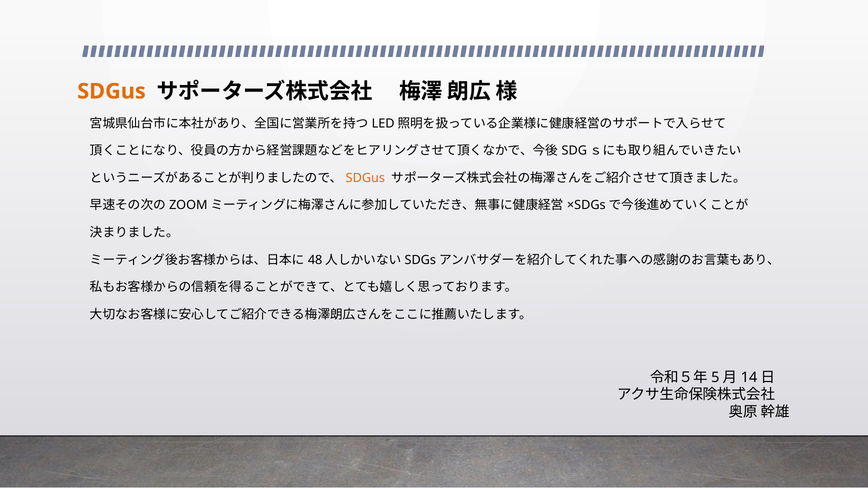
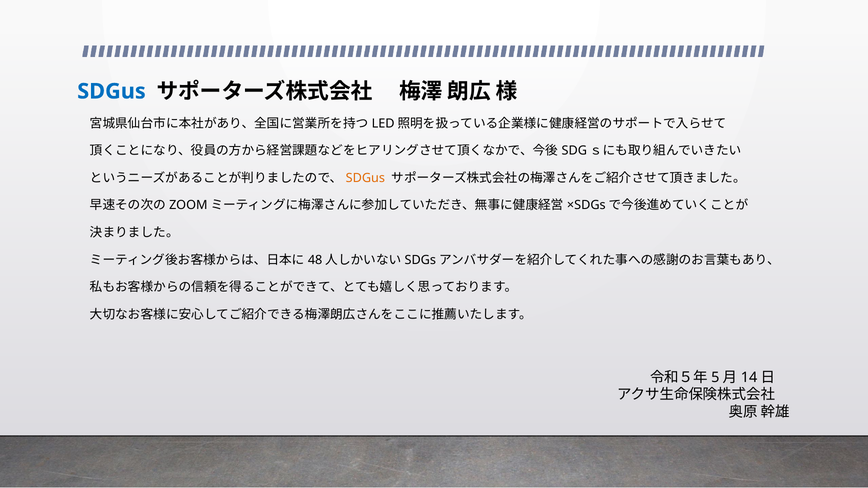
SDGus colour: orange -> blue (112, 91)
